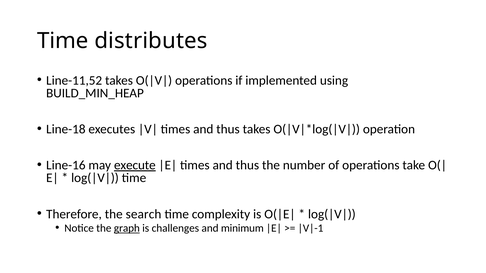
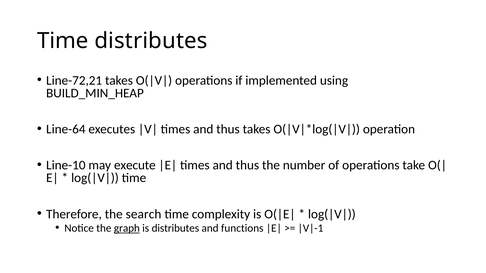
Line-11,52: Line-11,52 -> Line-72,21 (74, 80)
Line-18: Line-18 -> Line-64 (66, 129)
Line-16: Line-16 -> Line-10 (66, 165)
execute underline: present -> none (135, 165)
is challenges: challenges -> distributes (175, 228)
minimum: minimum -> functions (242, 228)
